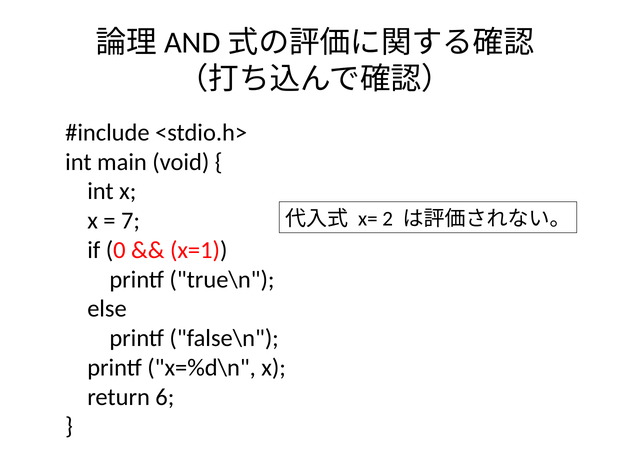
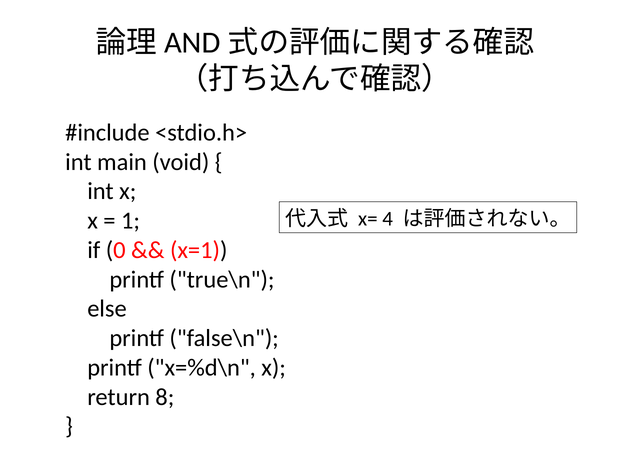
2: 2 -> 4 (388, 219)
7: 7 -> 1 (131, 221)
6: 6 -> 8 (165, 397)
